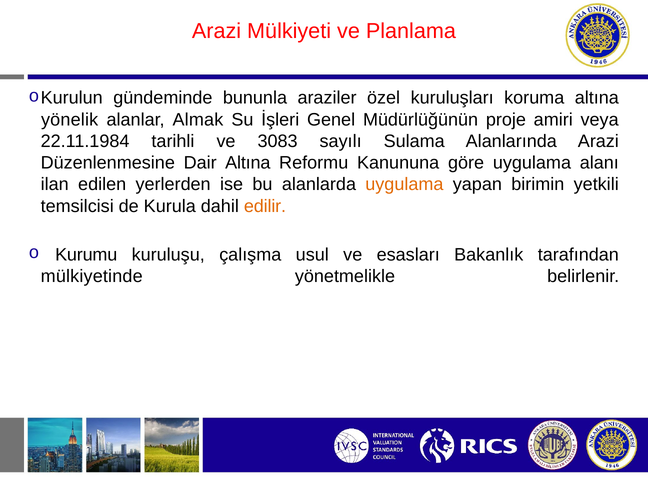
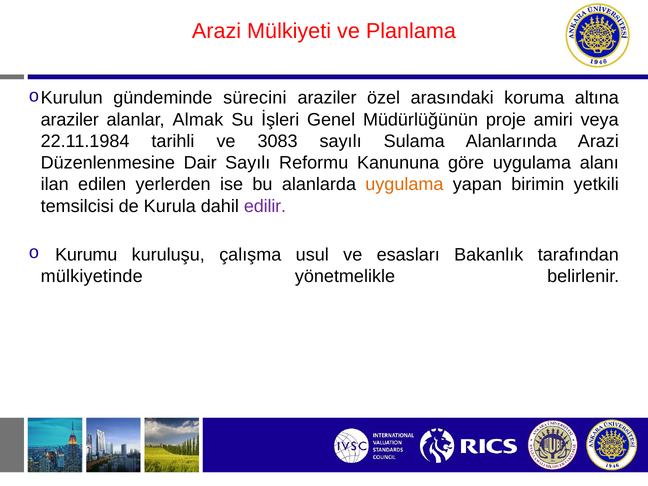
bununla: bununla -> sürecini (255, 98)
kuruluşları: kuruluşları -> arasındaki (452, 98)
yönelik: yönelik -> araziler (70, 120)
Dair Altına: Altına -> Sayılı (248, 163)
edilir colour: orange -> purple (265, 206)
